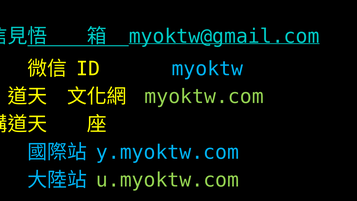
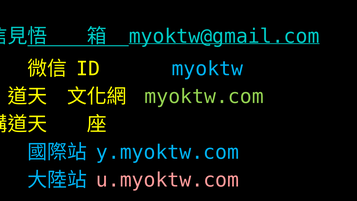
u.myoktw.com colour: light green -> pink (168, 180)
